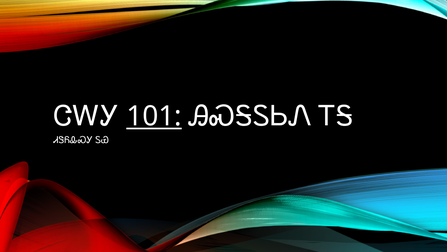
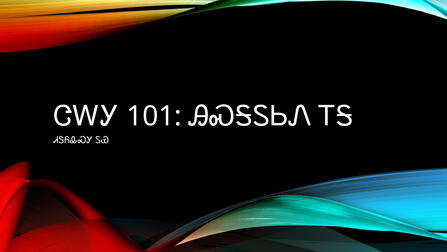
101 underline: present -> none (154, 116)
